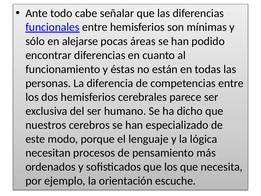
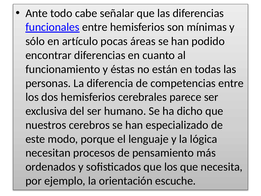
alejarse: alejarse -> artículo (80, 41)
